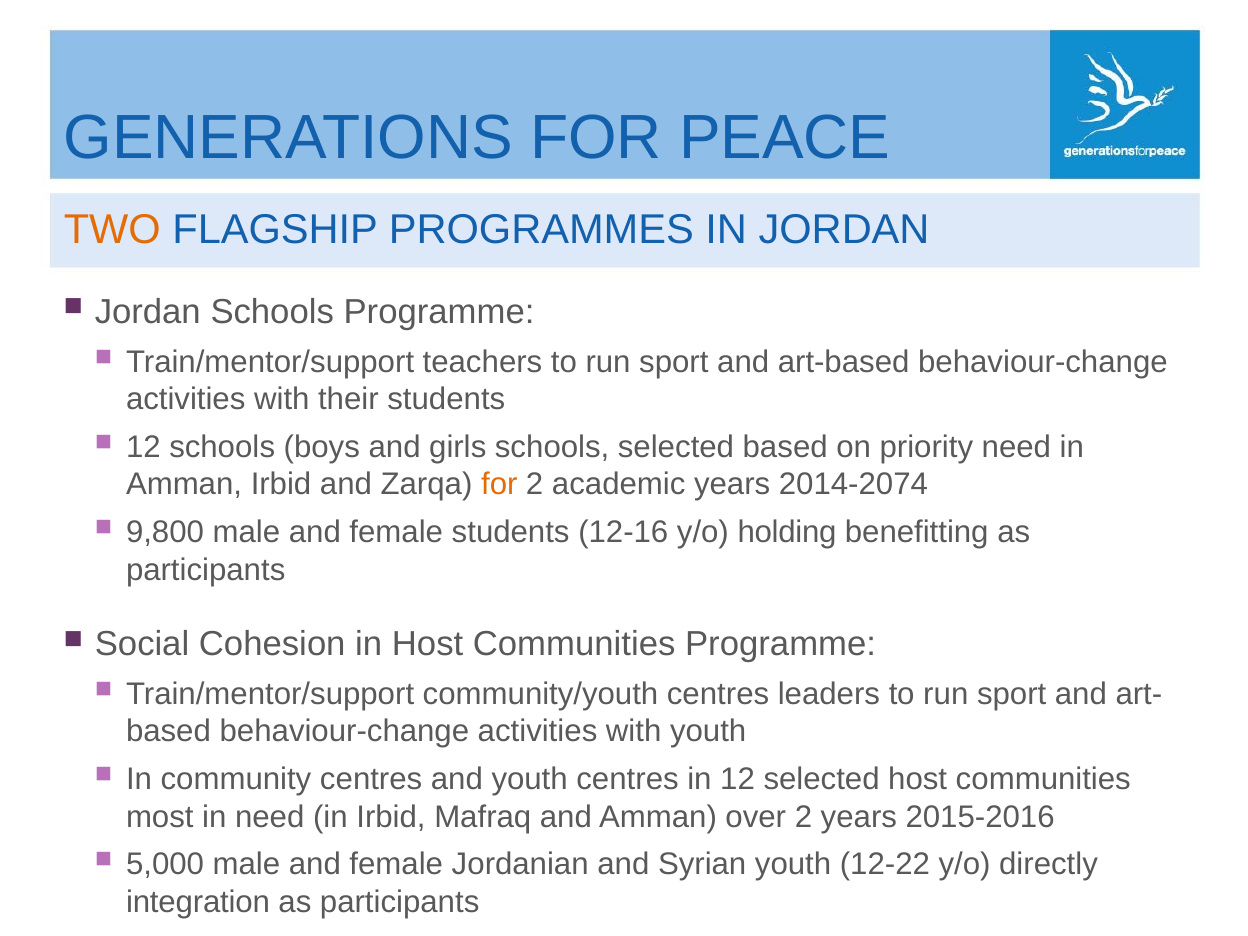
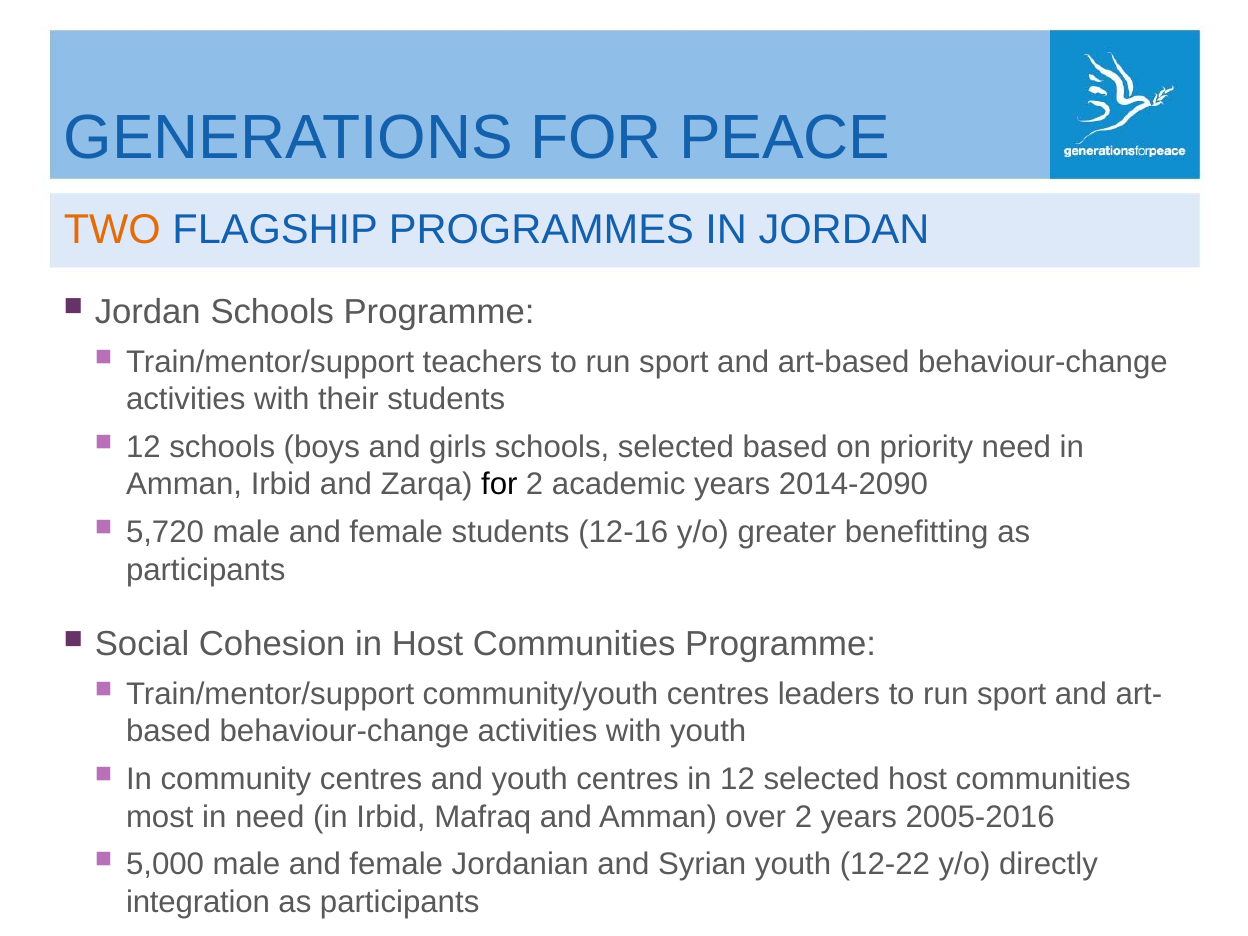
for colour: orange -> black (499, 485)
2014-2074: 2014-2074 -> 2014-2090 (853, 485)
9,800: 9,800 -> 5,720 (165, 532)
holding: holding -> greater (787, 532)
2015-2016: 2015-2016 -> 2005-2016 (980, 817)
